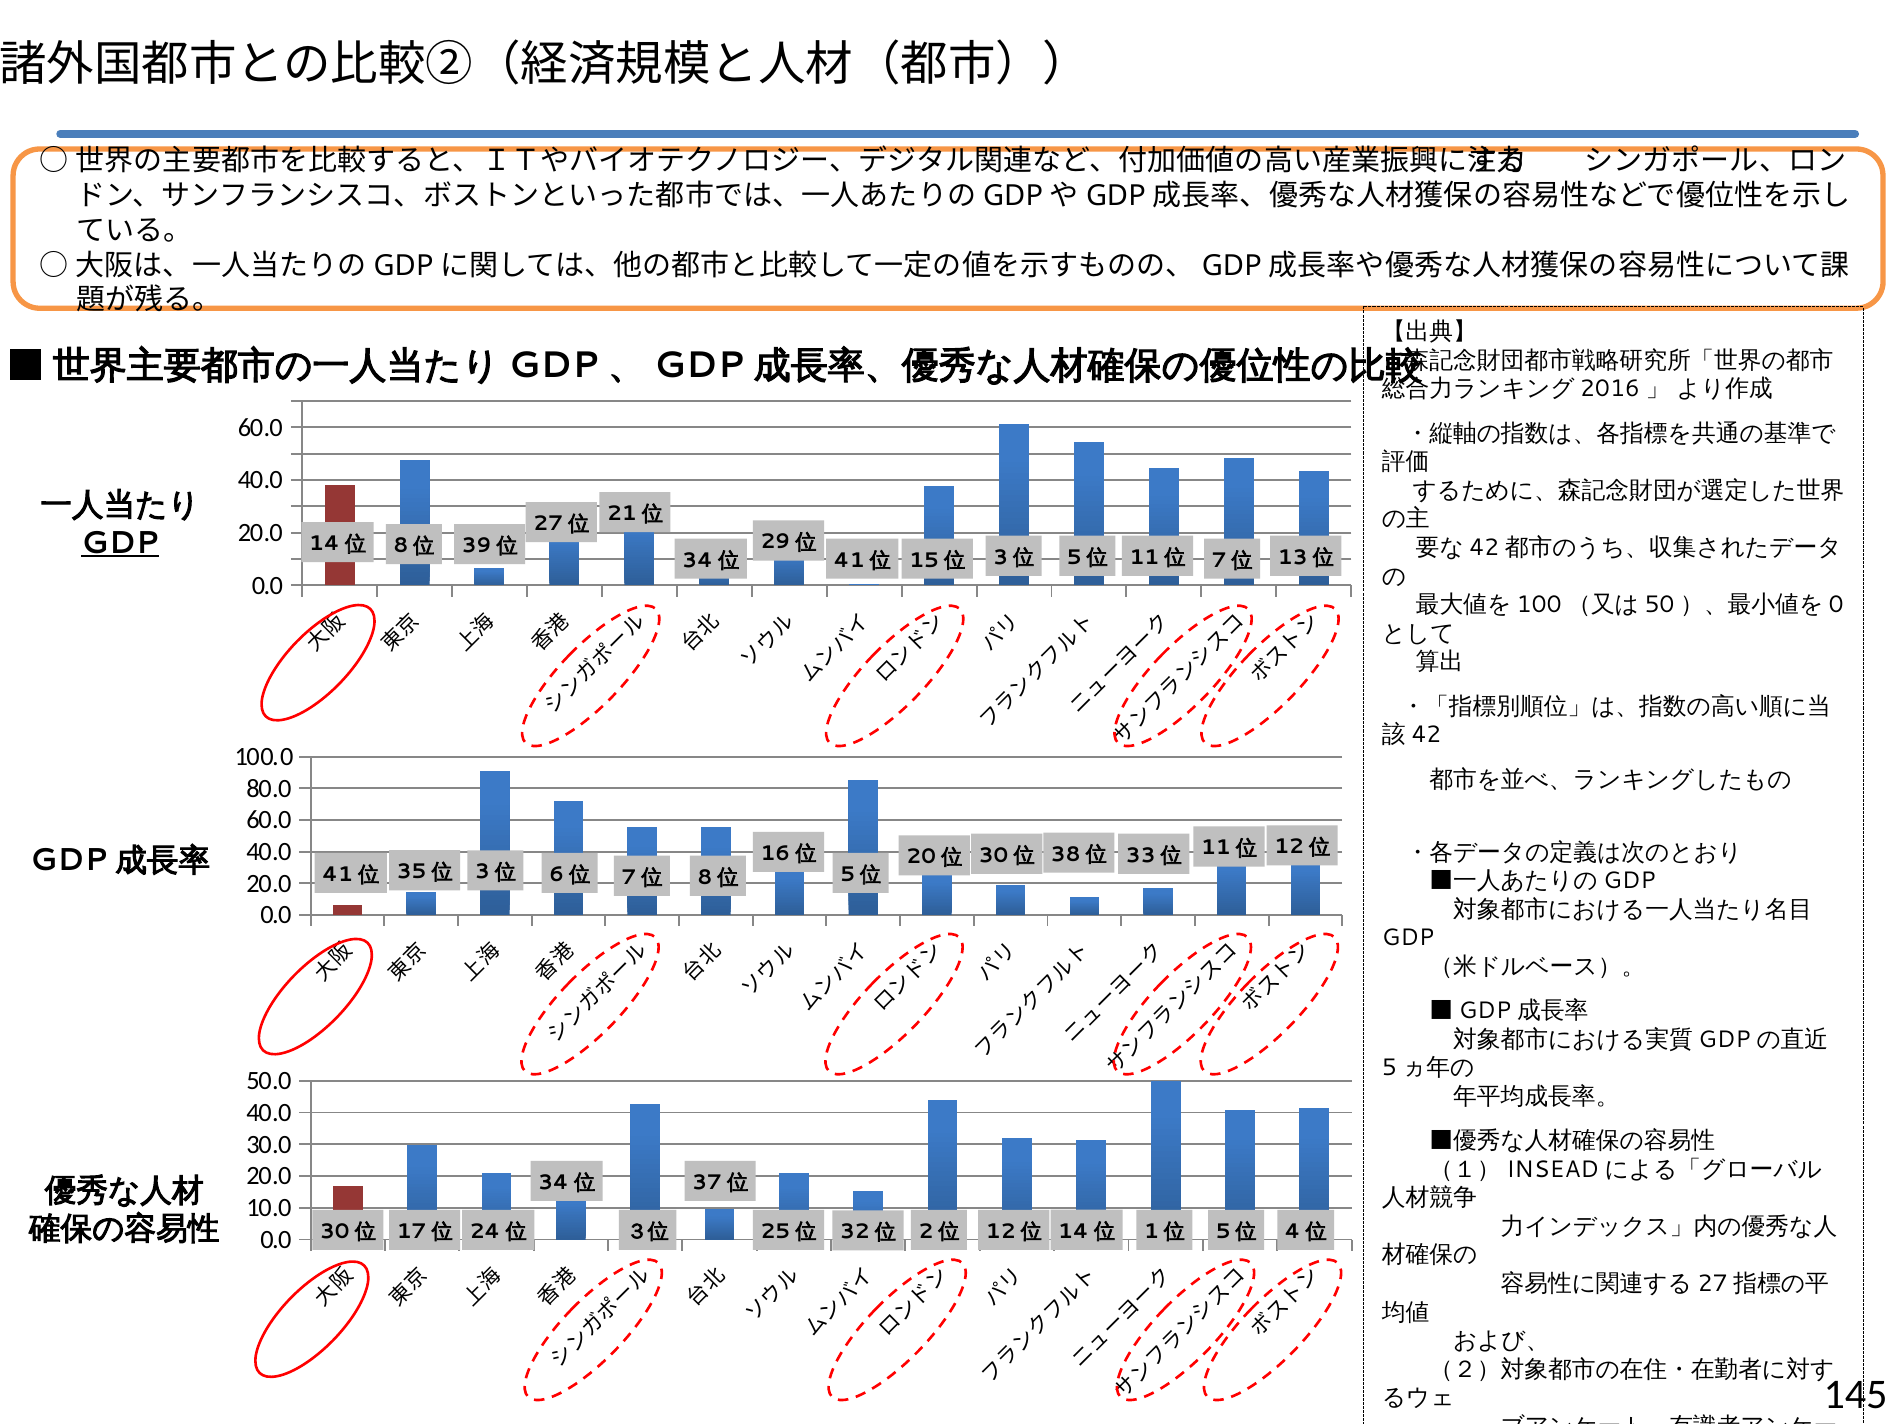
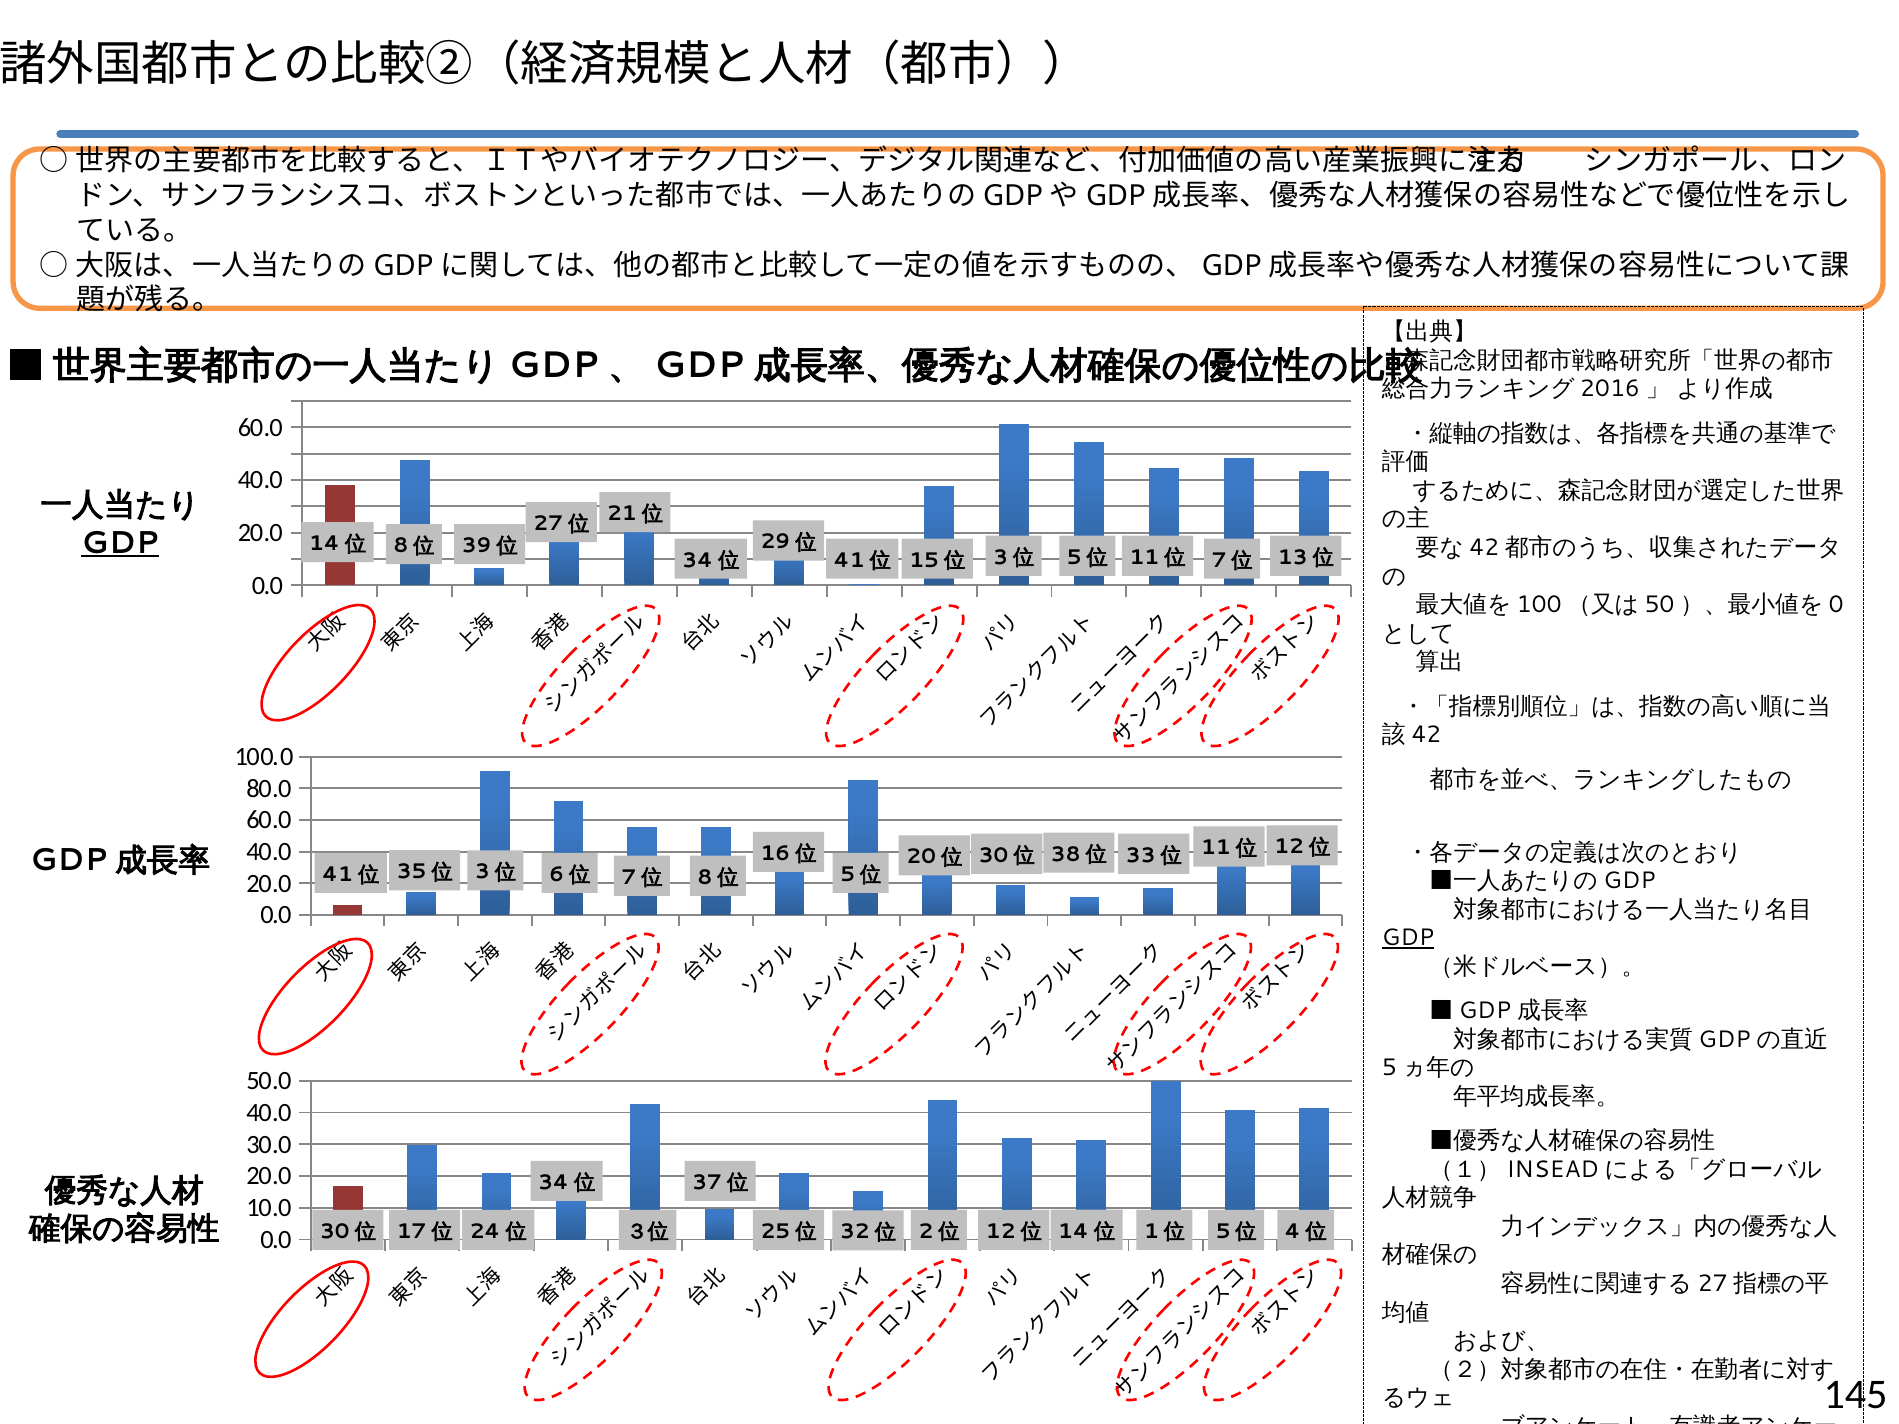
GDP underline: none -> present (1408, 938)
